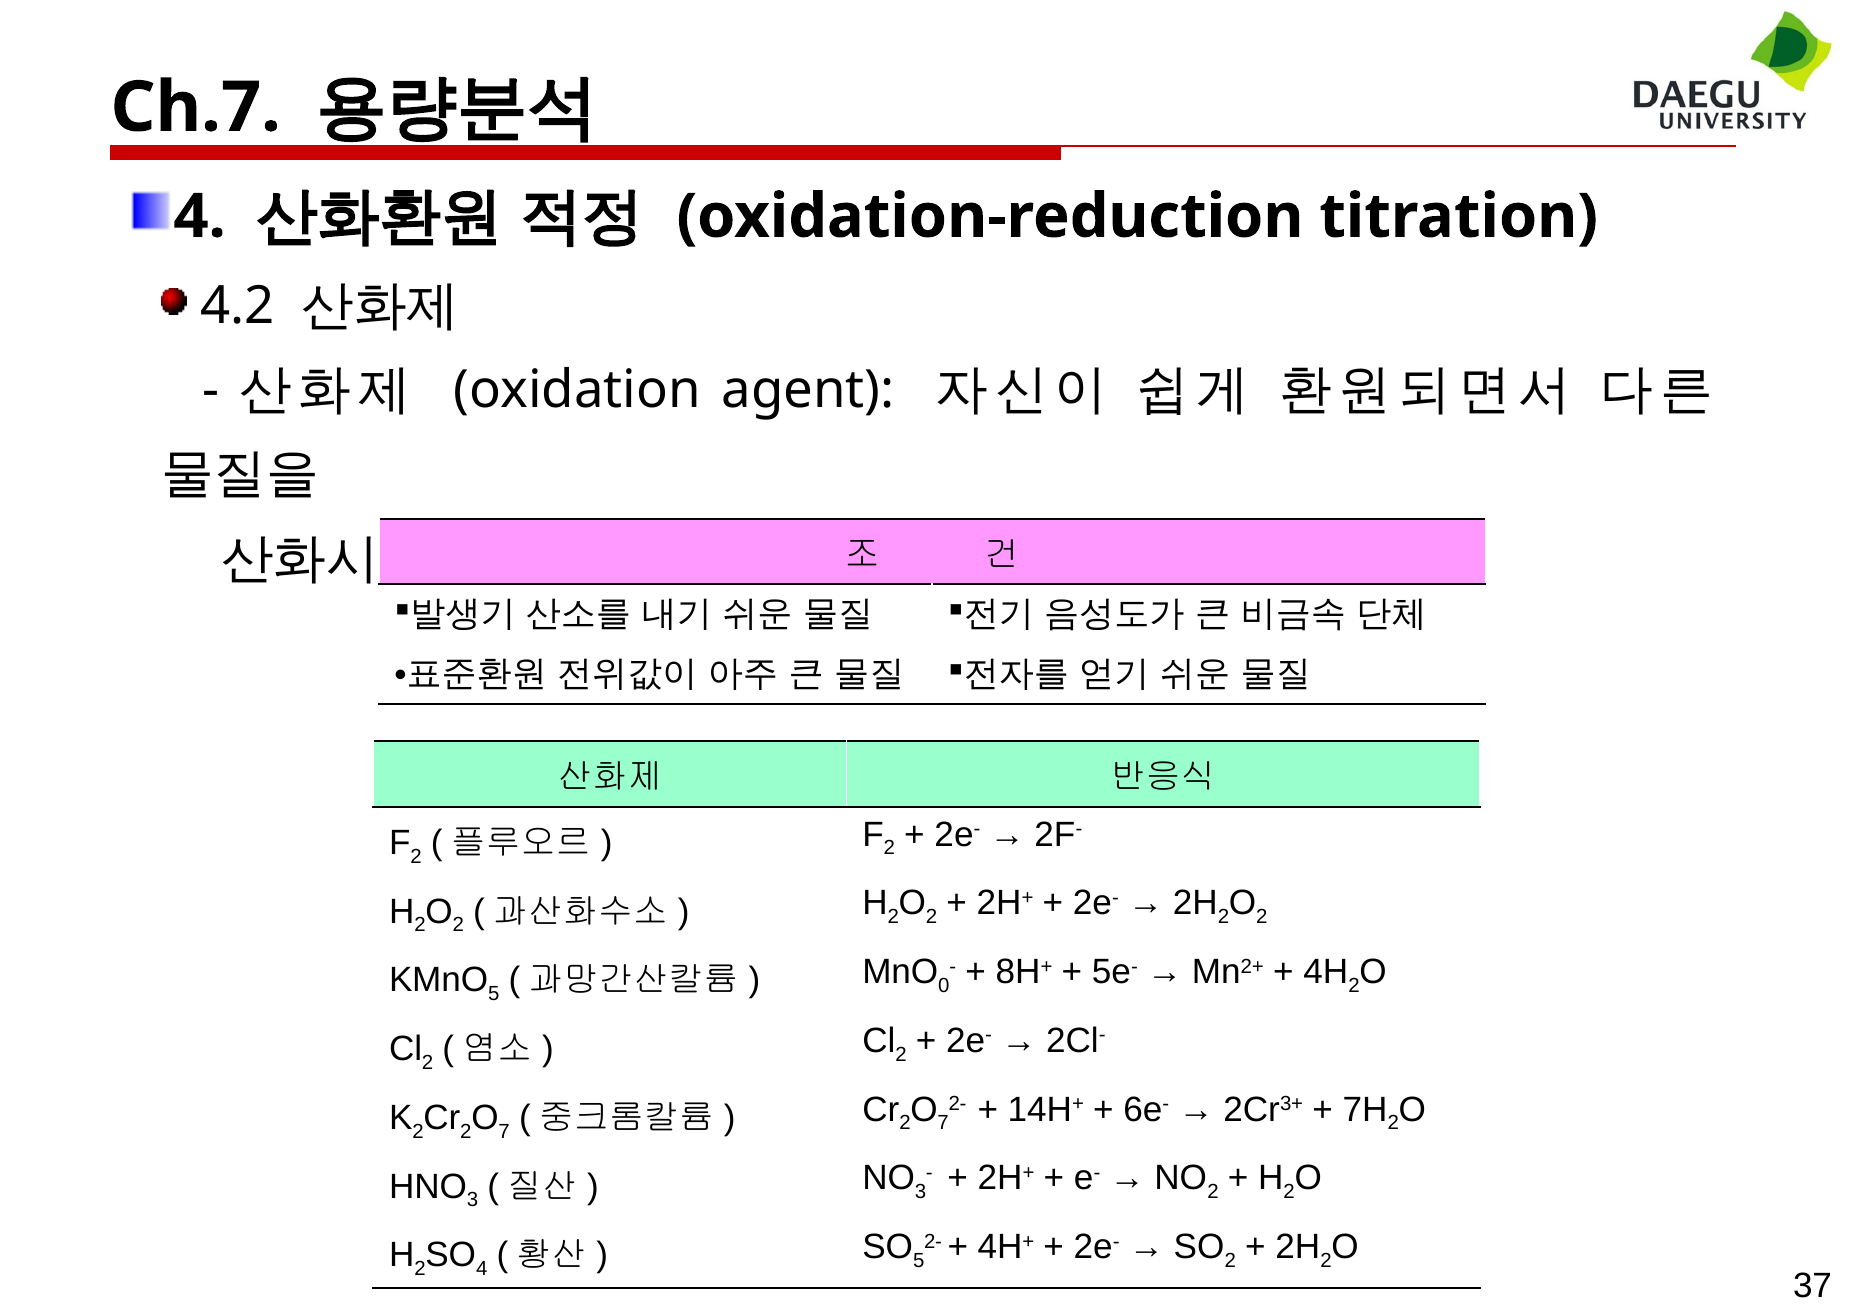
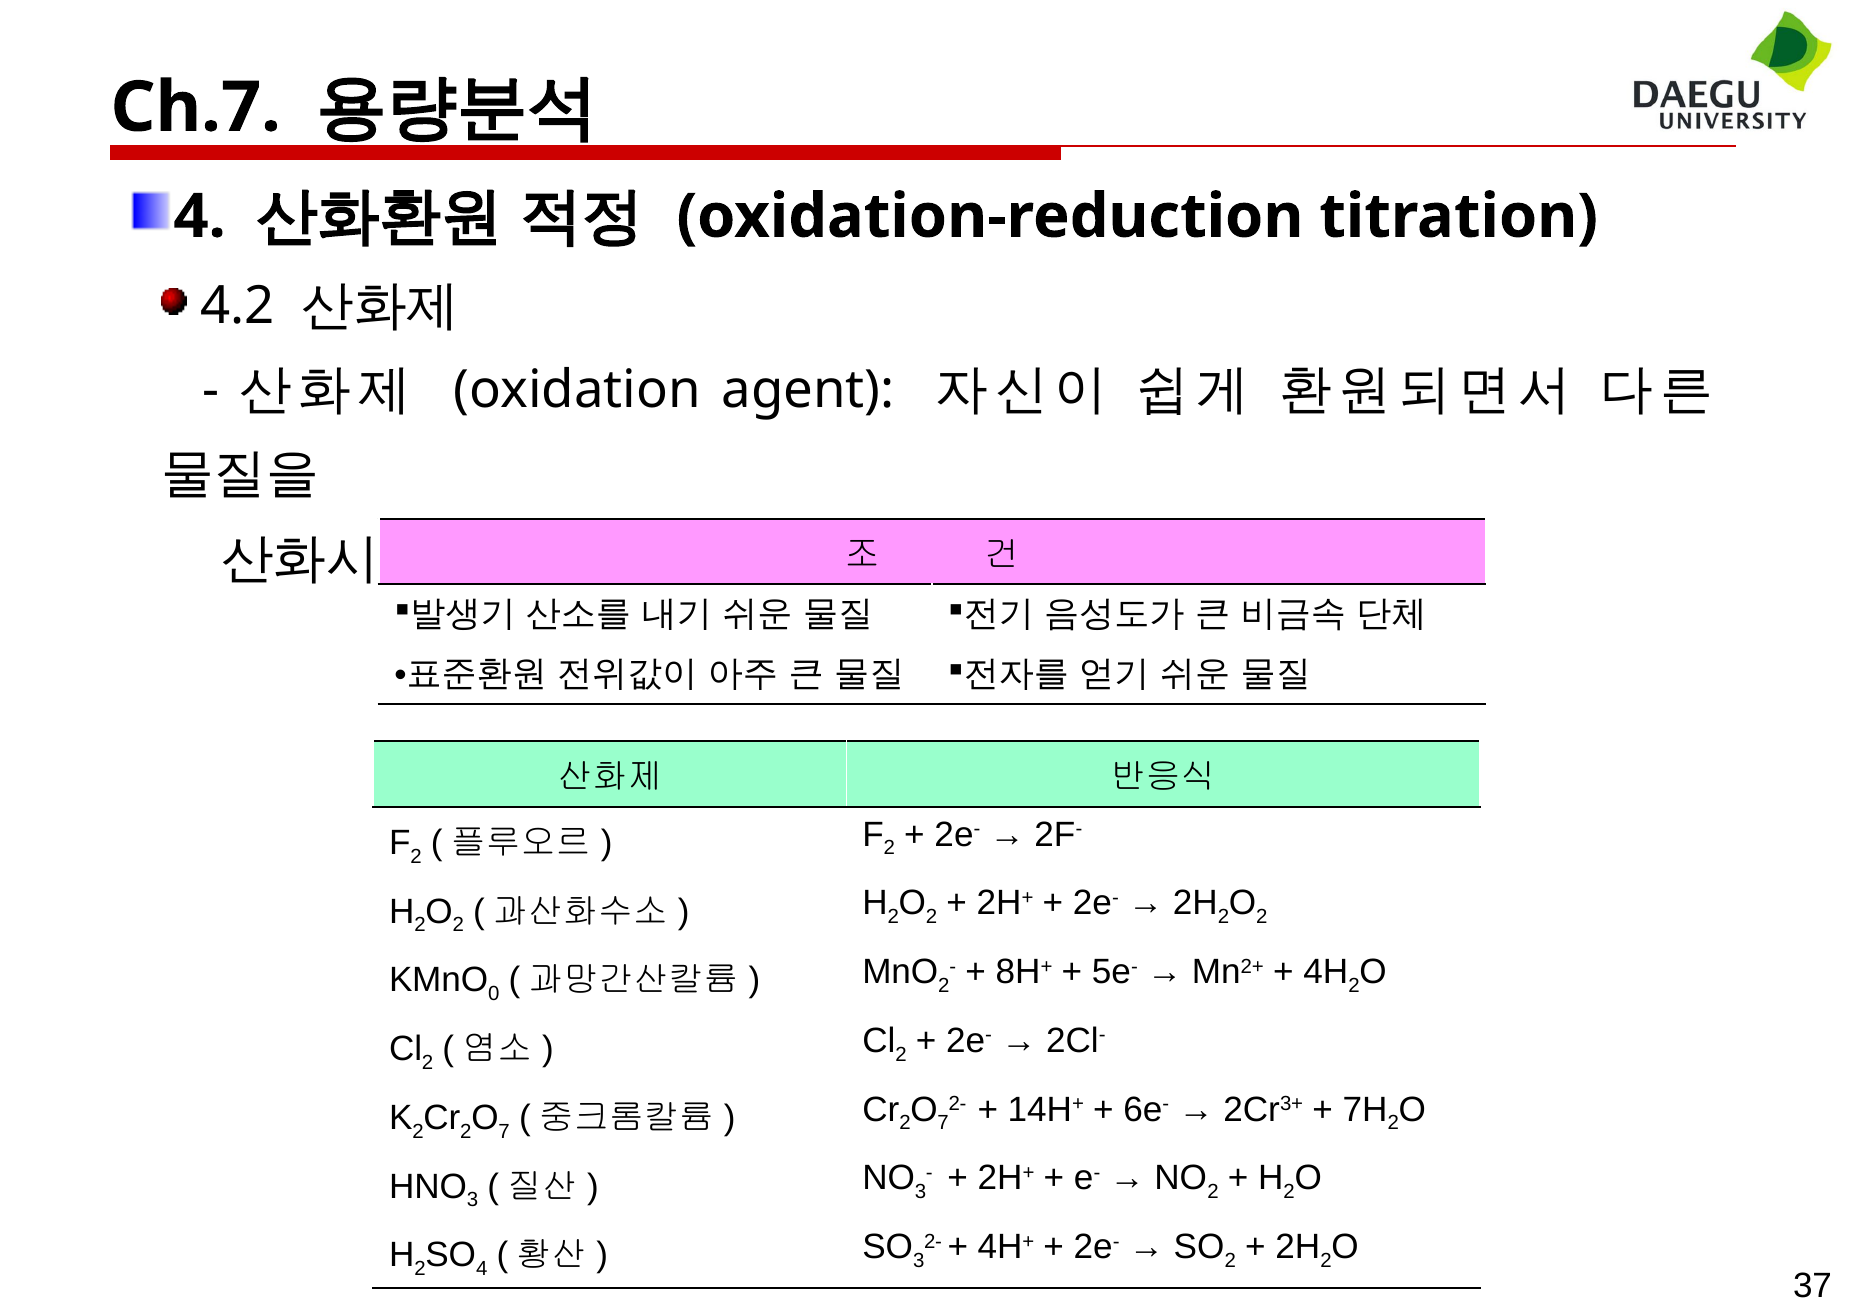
5: 5 -> 0 (494, 994)
0: 0 -> 2 (944, 986)
5: 5 -> 3 (919, 1261)
